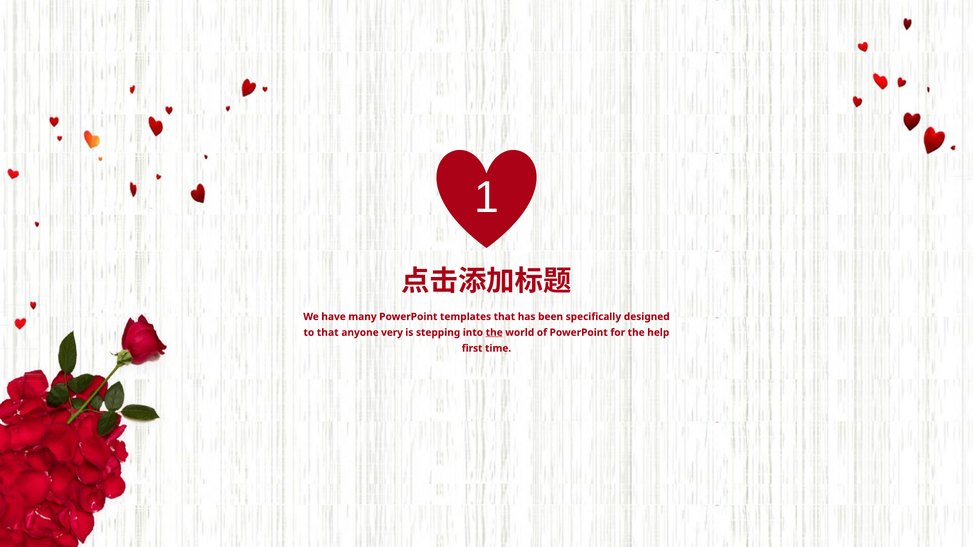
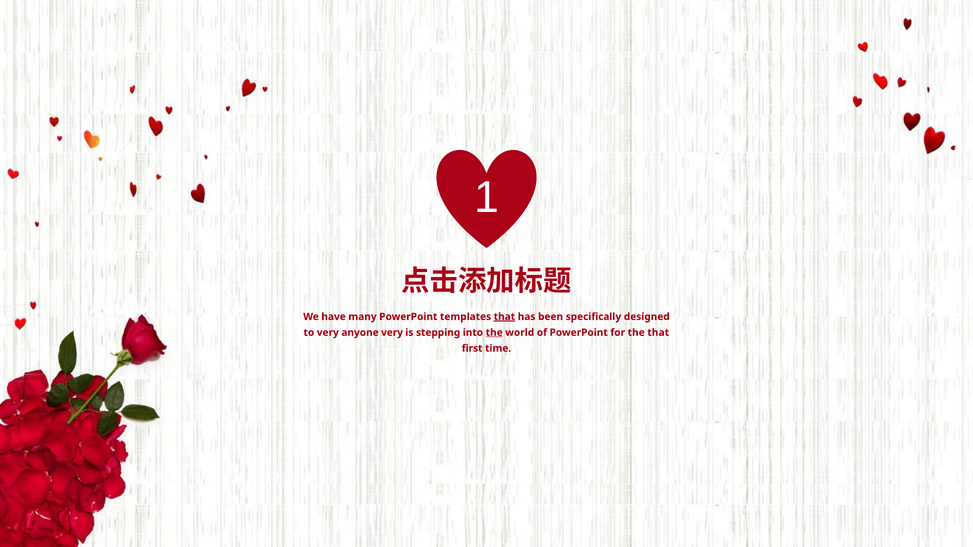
that underline: none -> present (504, 317)
to that: that -> very (328, 333)
the help: help -> that (658, 333)
